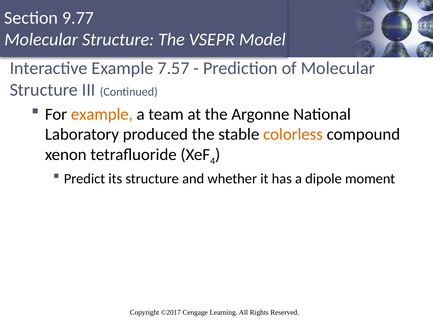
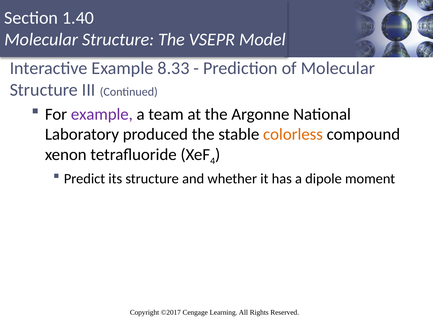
9.77: 9.77 -> 1.40 (78, 18)
7.57: 7.57 -> 8.33 (174, 68)
example colour: orange -> purple (102, 114)
